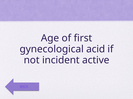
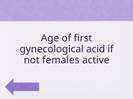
incident: incident -> females (61, 61)
